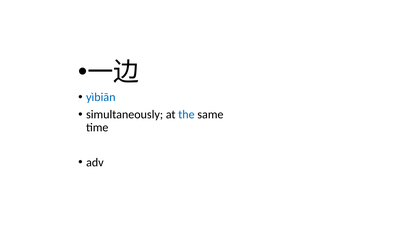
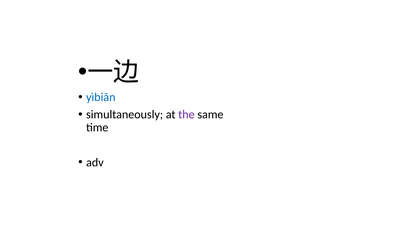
the colour: blue -> purple (186, 115)
